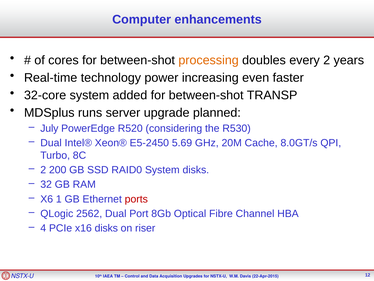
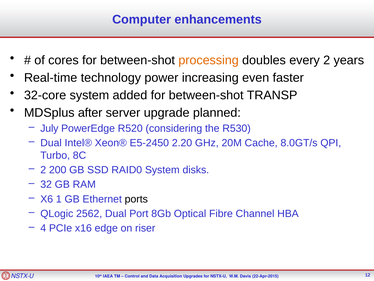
runs: runs -> after (90, 112)
5.69: 5.69 -> 2.20 (182, 143)
ports colour: red -> black (136, 199)
x16 disks: disks -> edge (106, 228)
